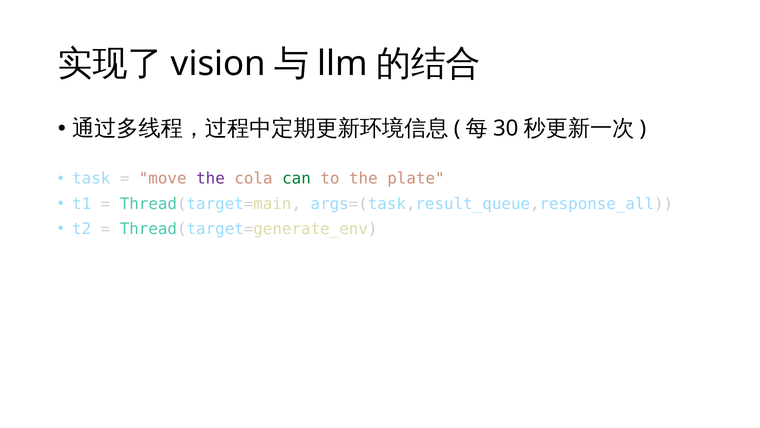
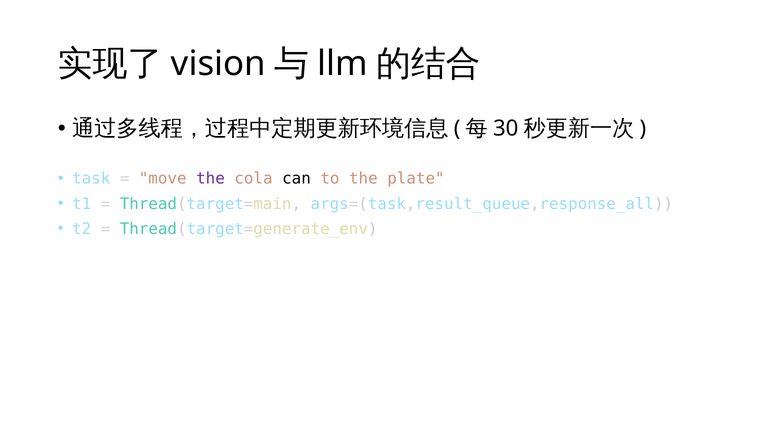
can colour: green -> black (297, 179)
